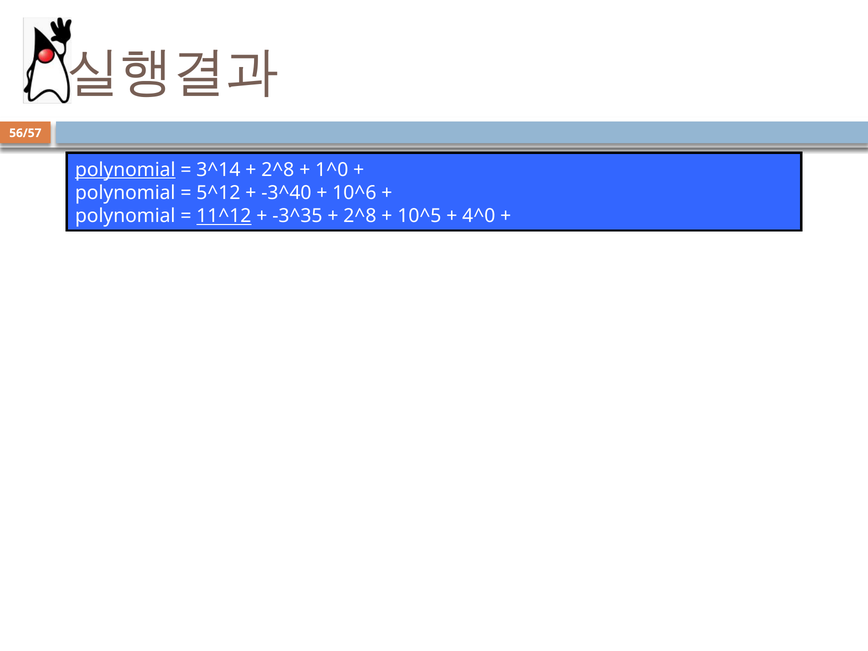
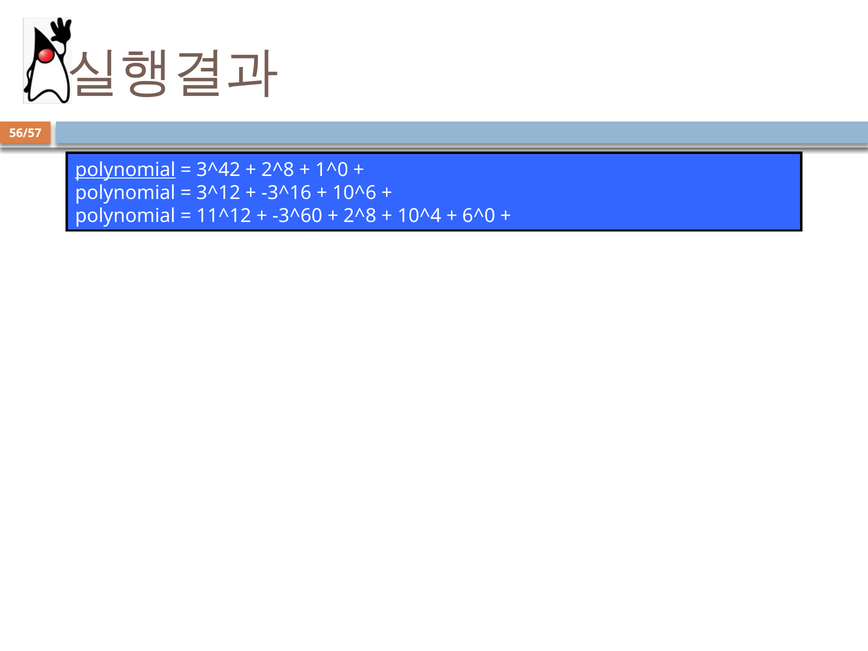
3^14: 3^14 -> 3^42 (218, 170)
5^12: 5^12 -> 3^12 (218, 193)
-3^40: -3^40 -> -3^16 (286, 193)
11^12 underline: present -> none (224, 216)
-3^35: -3^35 -> -3^60 (297, 216)
10^5: 10^5 -> 10^4 (419, 216)
4^0: 4^0 -> 6^0 (479, 216)
